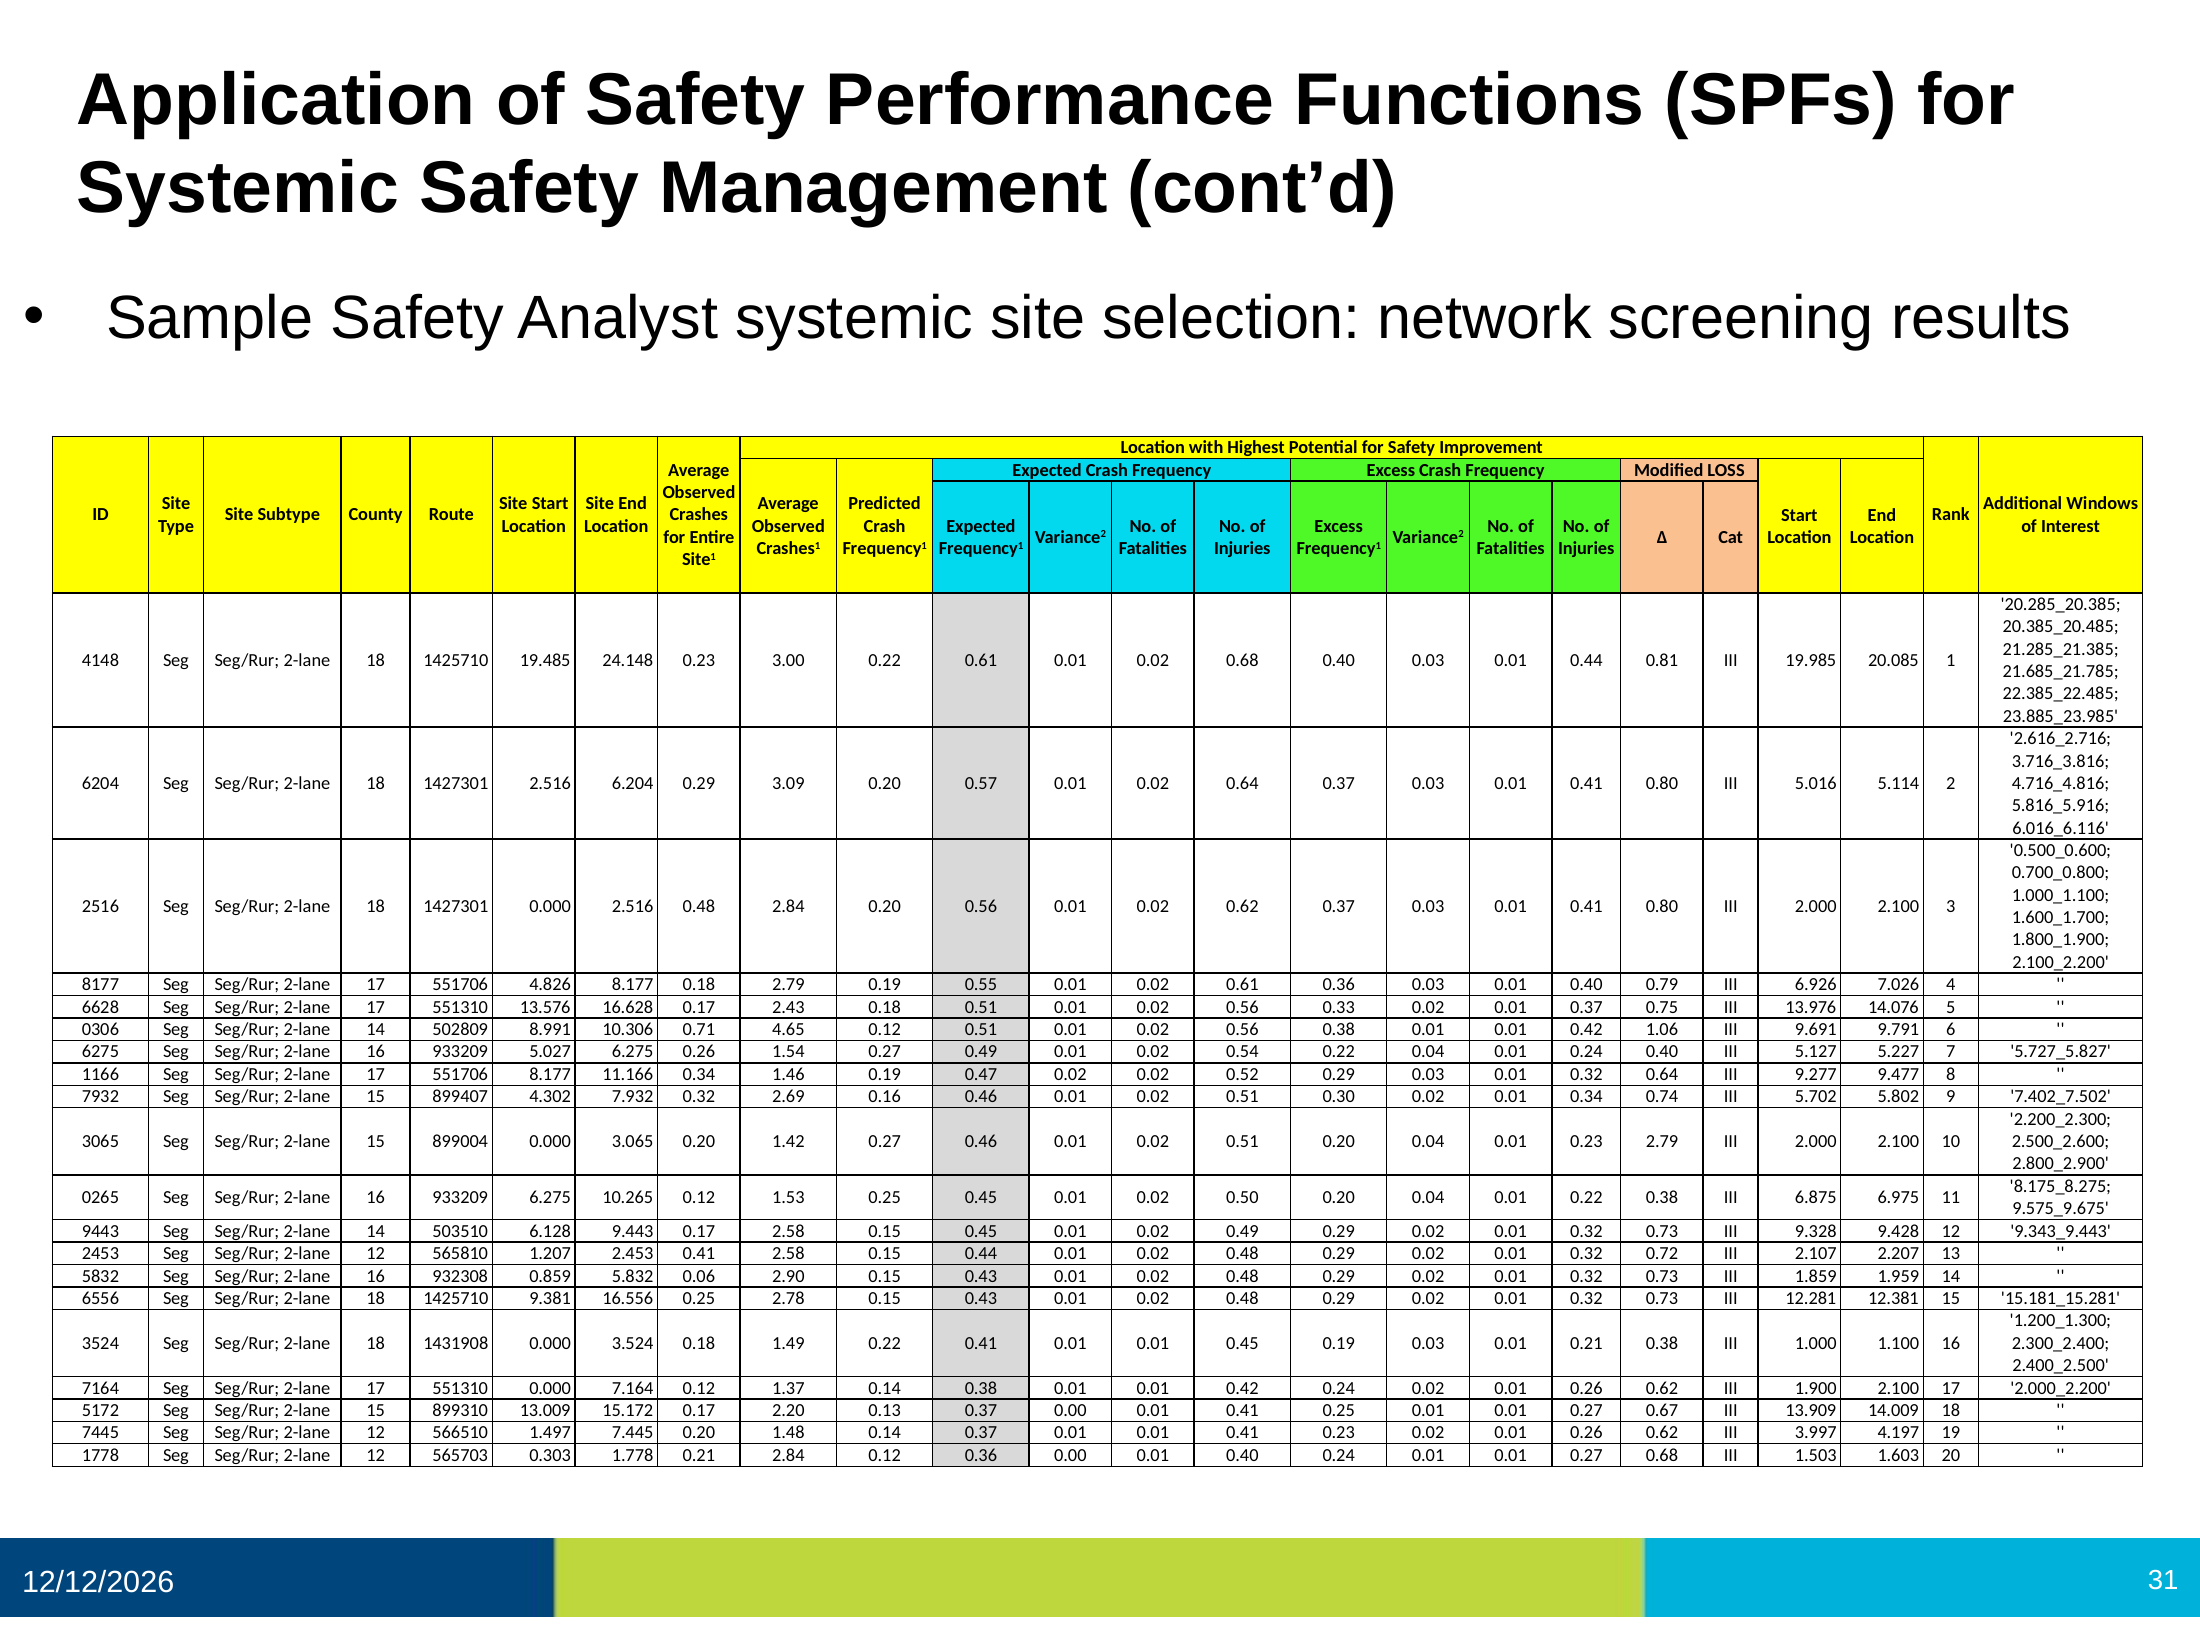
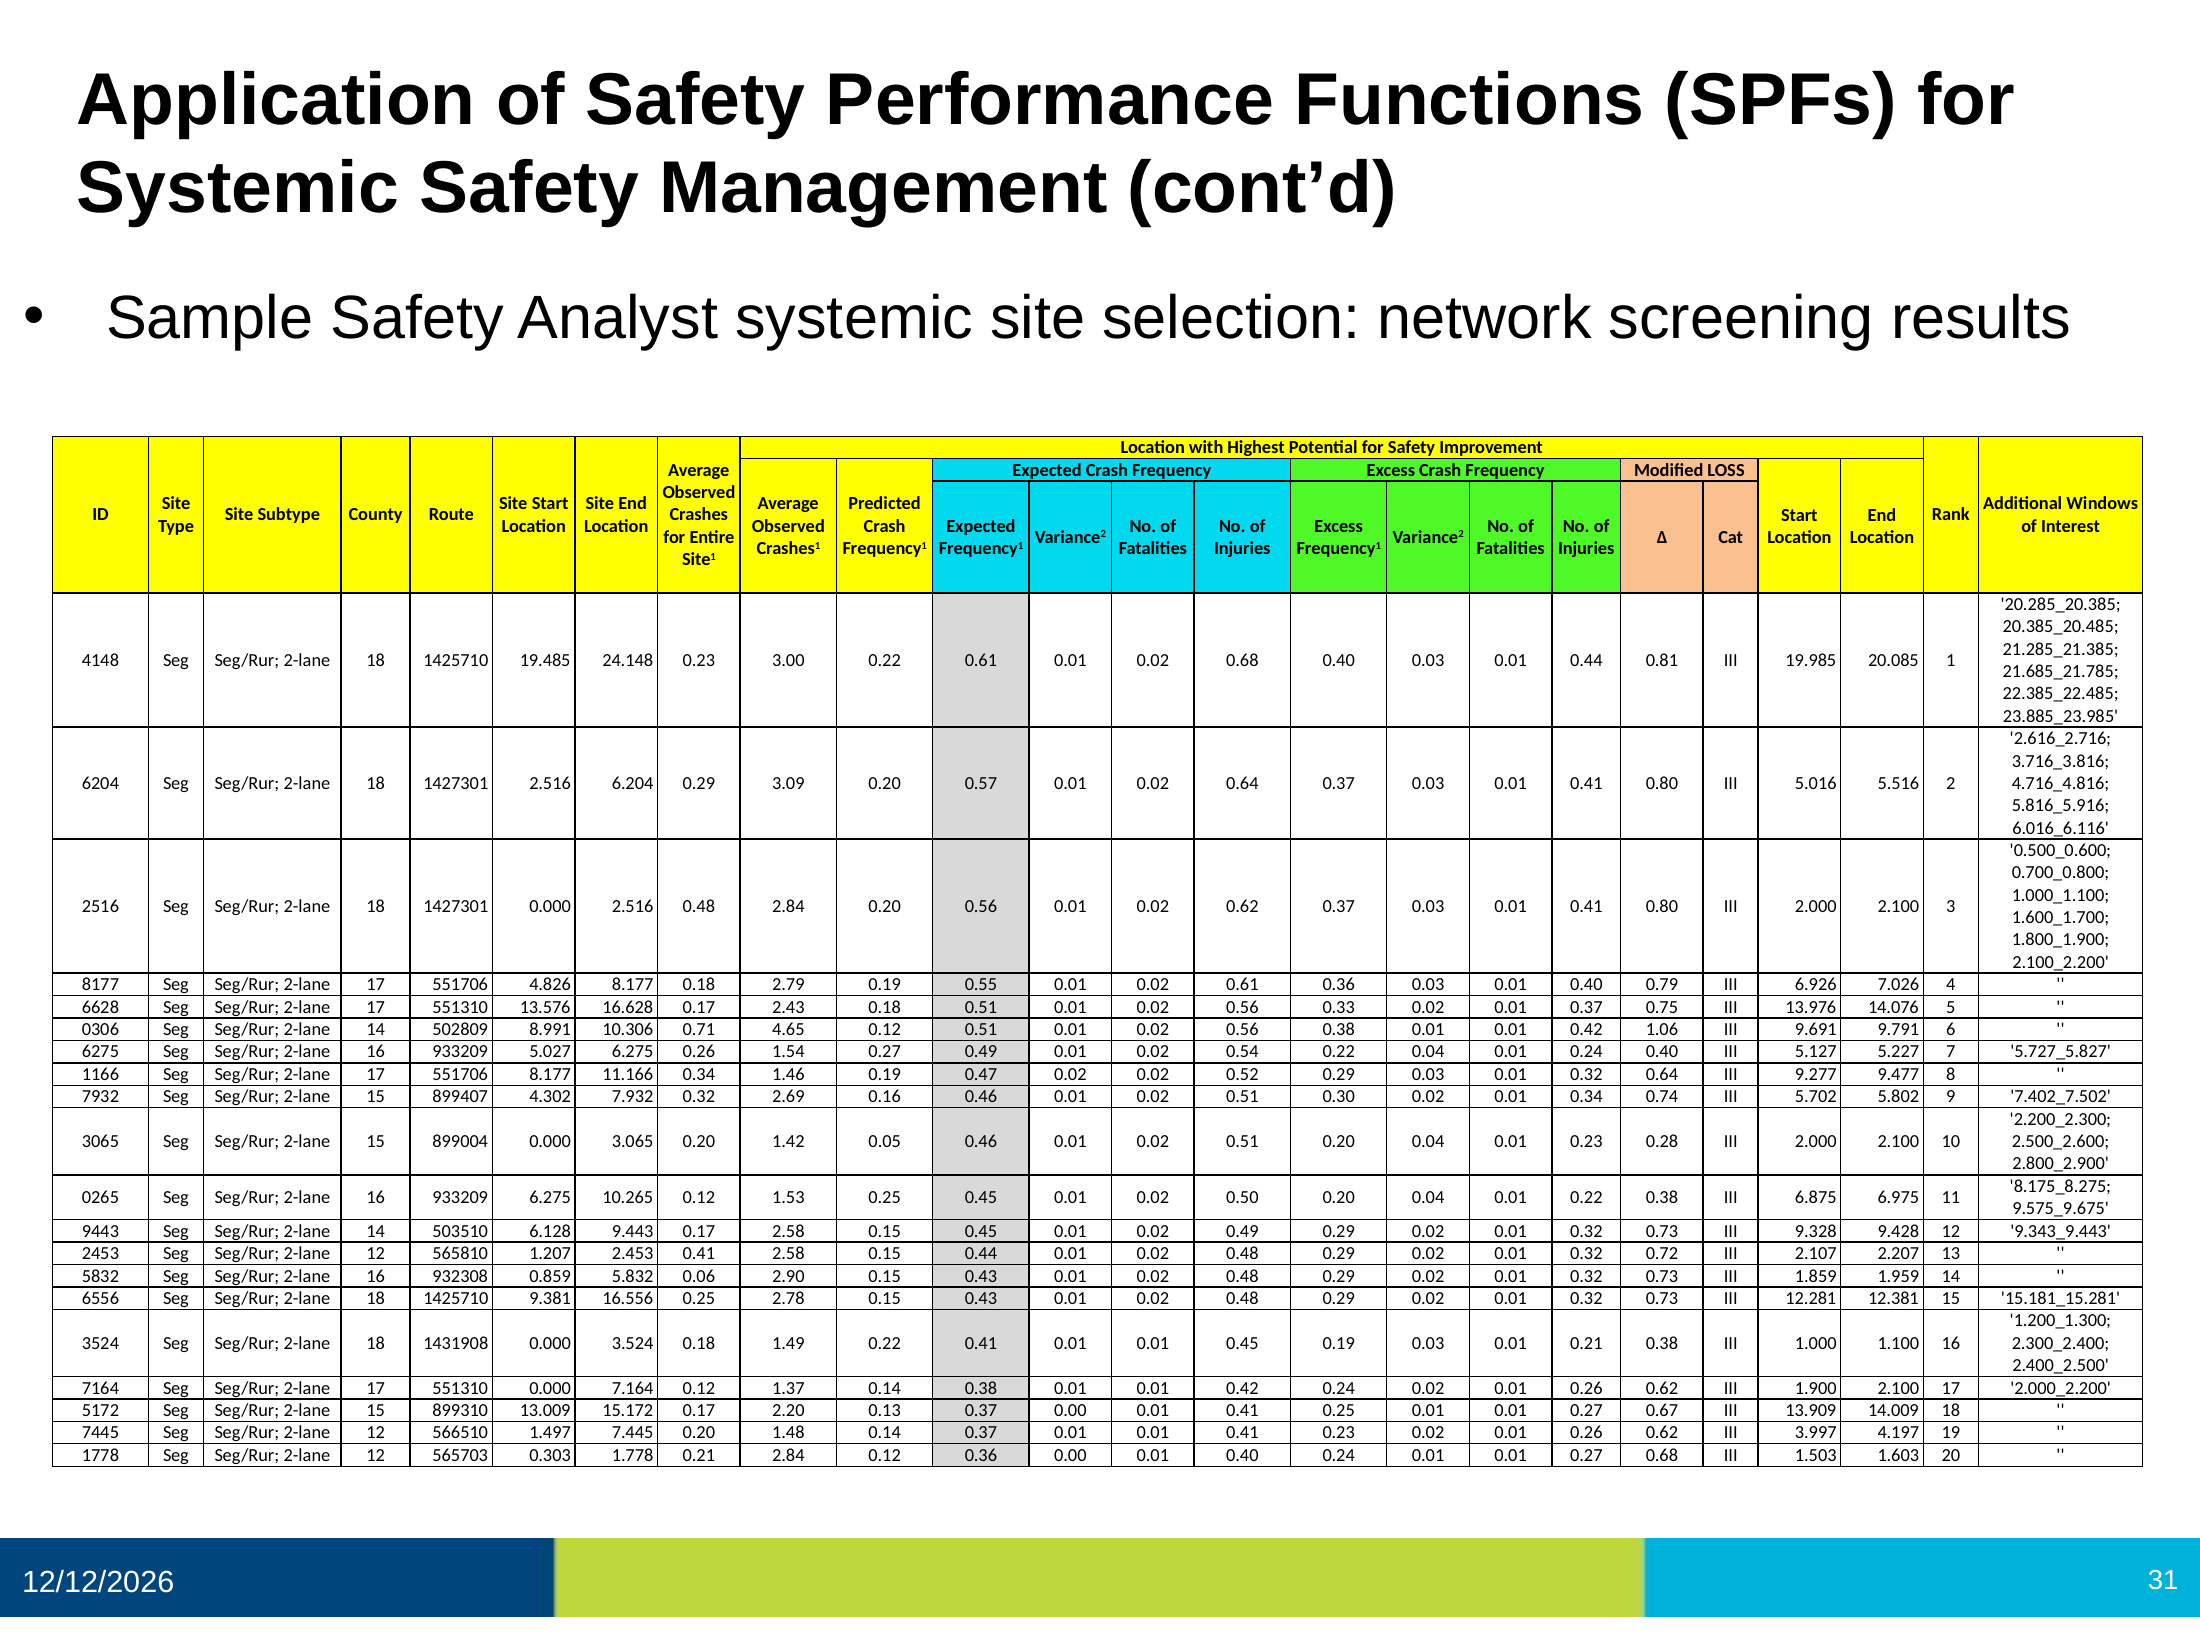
5.114: 5.114 -> 5.516 (1898, 783)
1.42 0.27: 0.27 -> 0.05 (885, 1142)
0.23 2.79: 2.79 -> 0.28 (1662, 1142)
